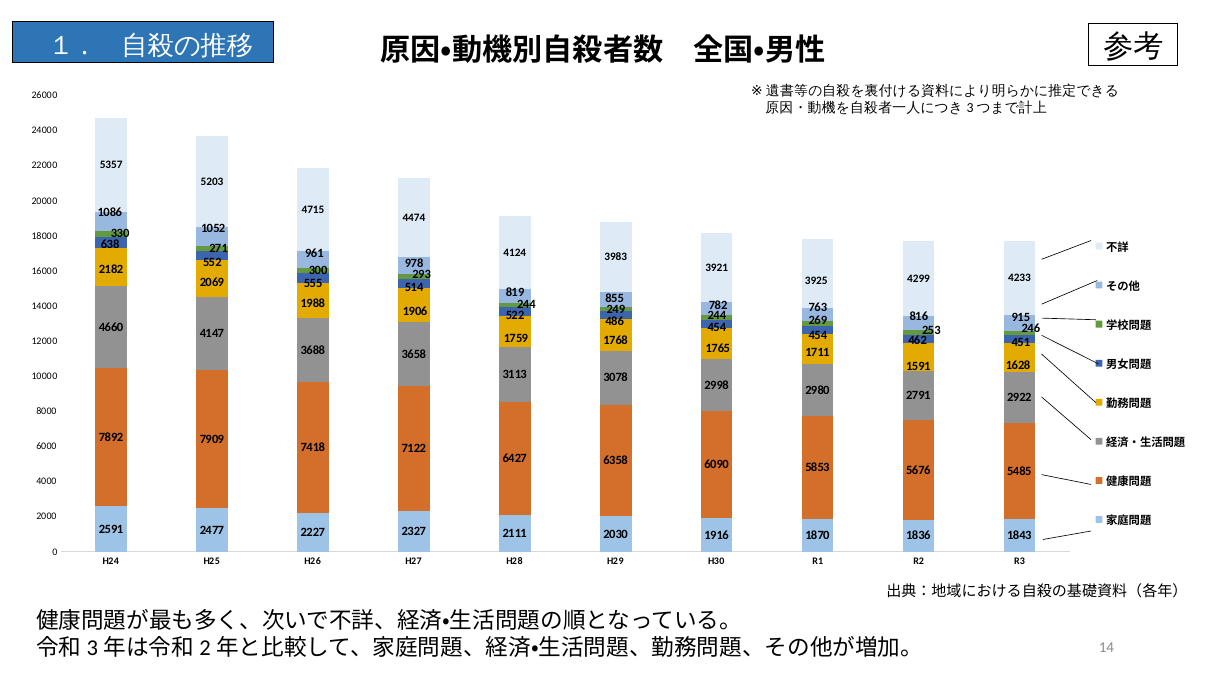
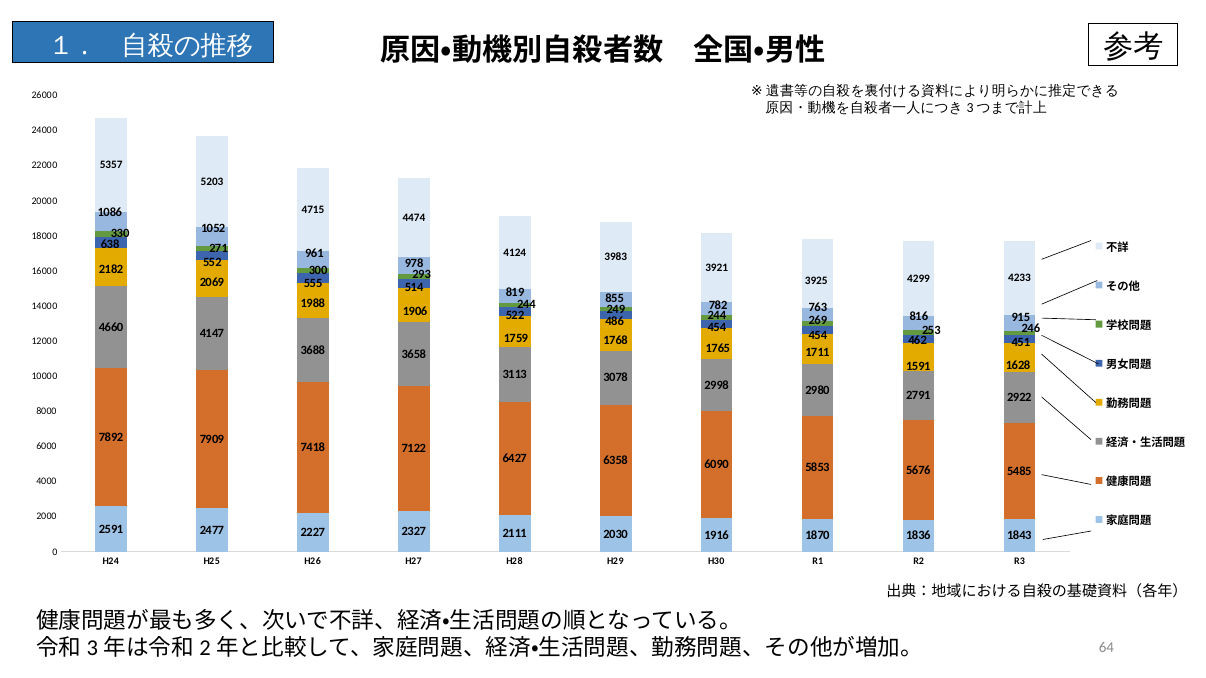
14: 14 -> 64 (1106, 648)
